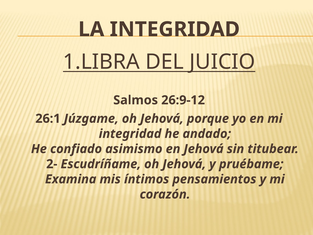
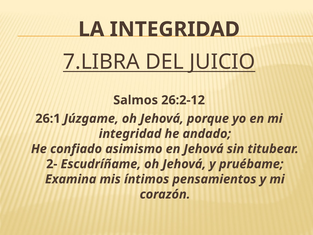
1.LIBRA: 1.LIBRA -> 7.LIBRA (101, 62)
26:9-12: 26:9-12 -> 26:2-12 (183, 100)
